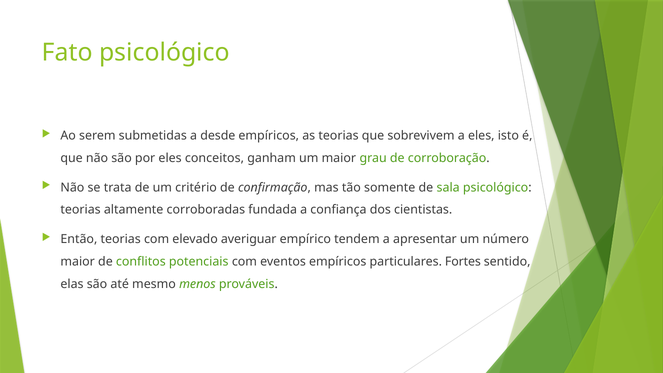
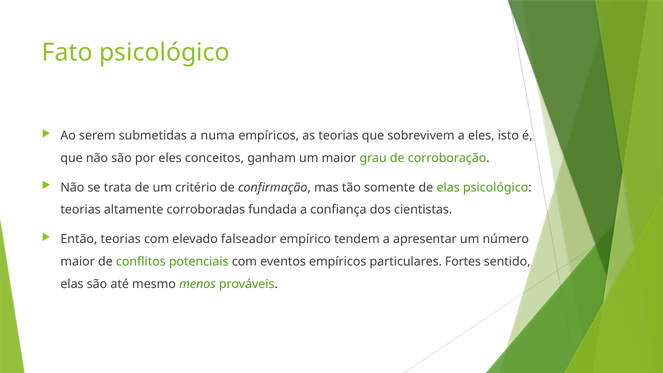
desde: desde -> numa (218, 136)
de sala: sala -> elas (448, 187)
averiguar: averiguar -> falseador (249, 239)
